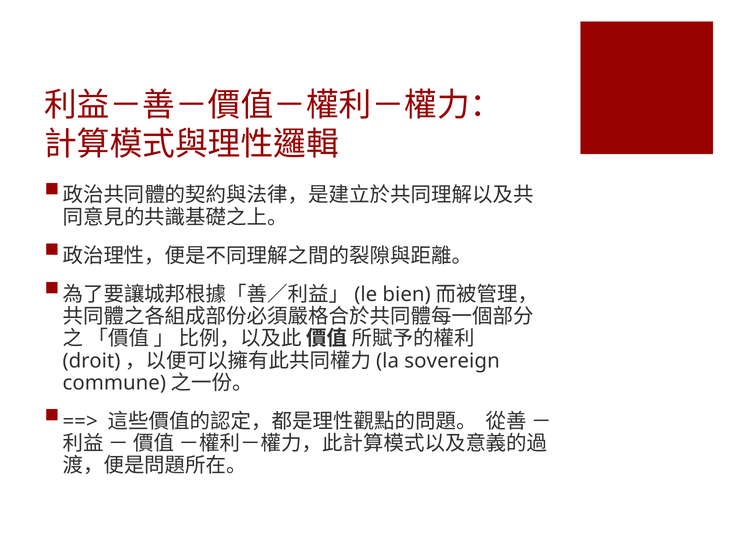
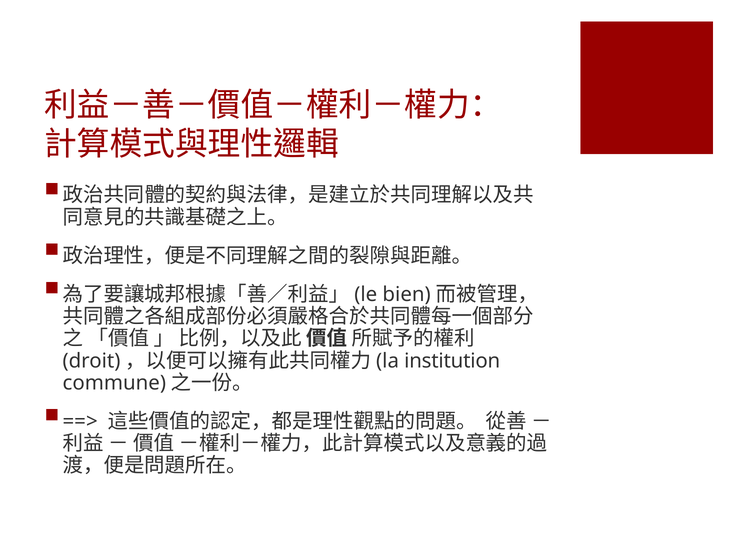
sovereign: sovereign -> institution (452, 361)
